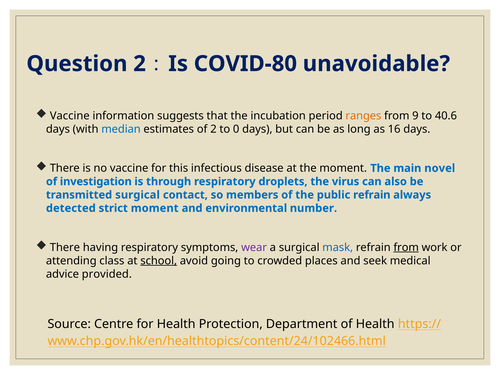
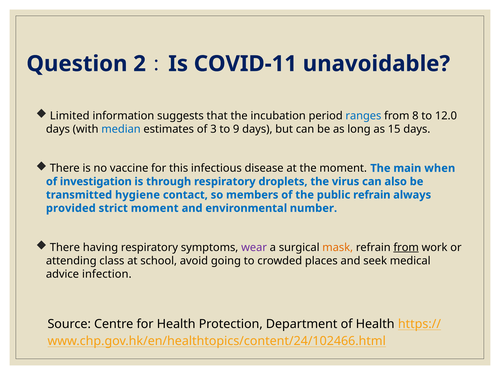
COVID-80: COVID-80 -> COVID-11 (245, 64)
Vaccine: Vaccine -> Limited (70, 116)
ranges colour: orange -> blue (363, 116)
9: 9 -> 8 (415, 116)
40.6: 40.6 -> 12.0 (446, 116)
of 2: 2 -> 3 (213, 129)
0: 0 -> 9 (236, 129)
16: 16 -> 15 (394, 129)
novel: novel -> when (440, 168)
transmitted surgical: surgical -> hygiene (138, 195)
detected: detected -> provided (71, 208)
mask colour: blue -> orange (338, 247)
school underline: present -> none (159, 261)
provided: provided -> infection (107, 274)
